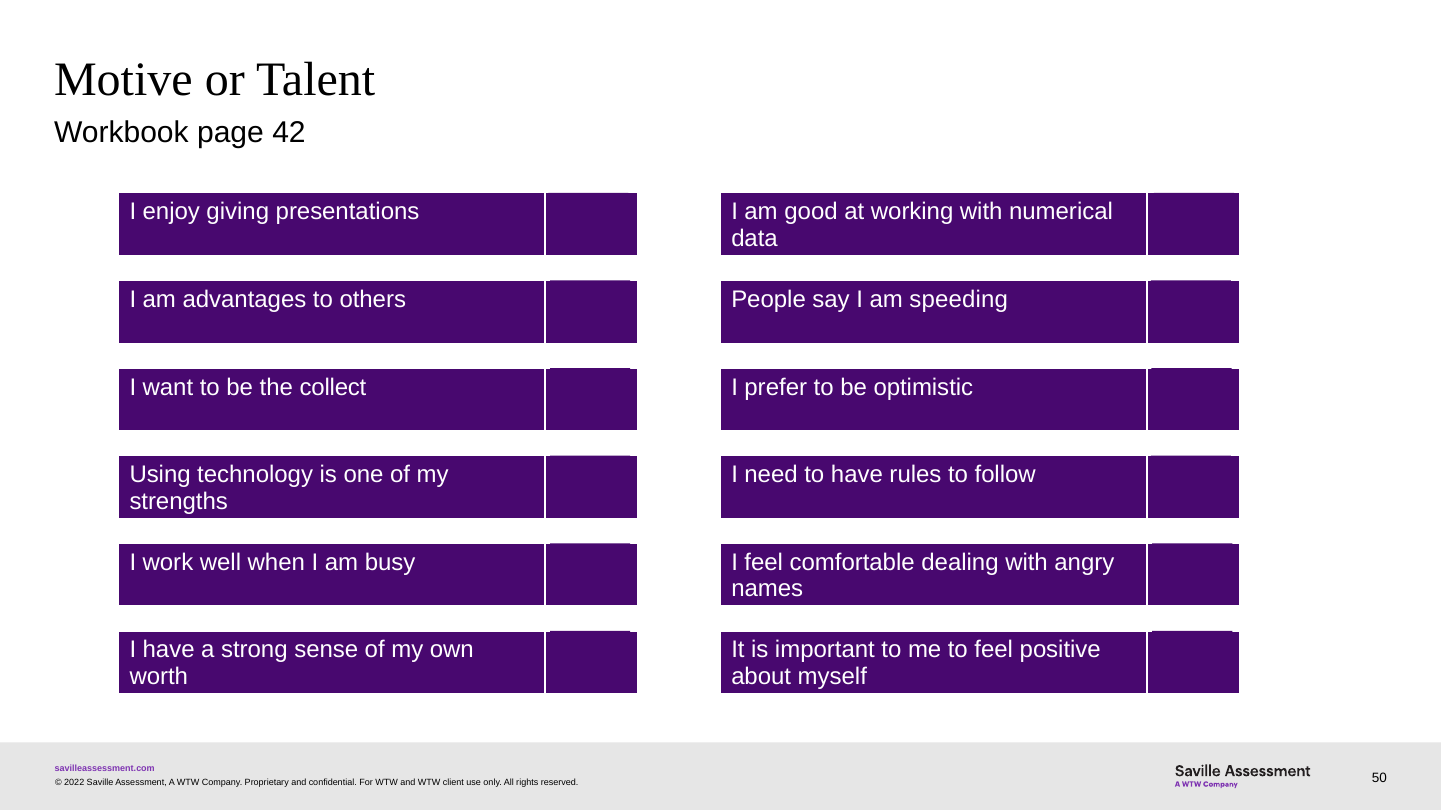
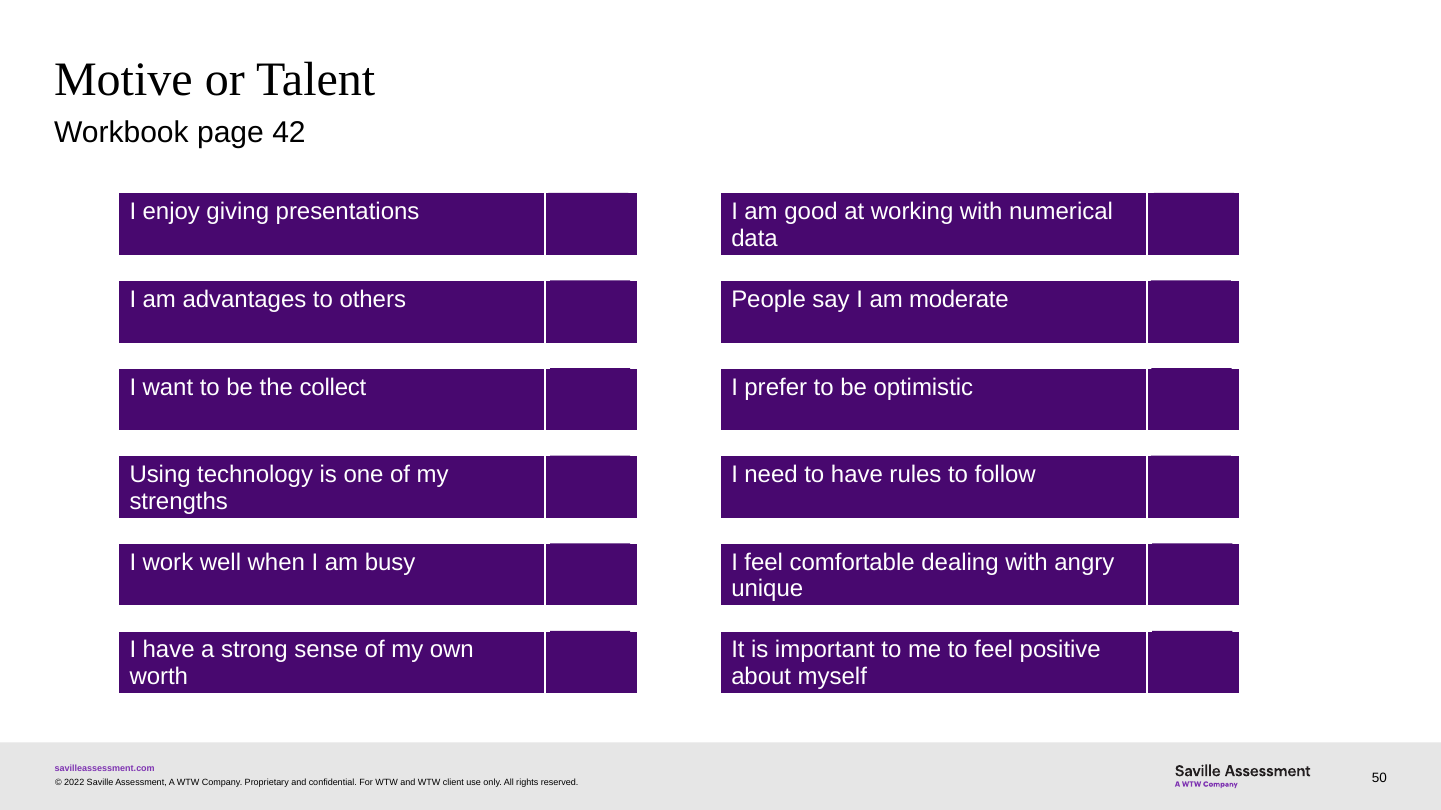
speeding: speeding -> moderate (959, 300)
names: names -> unique (767, 589)
